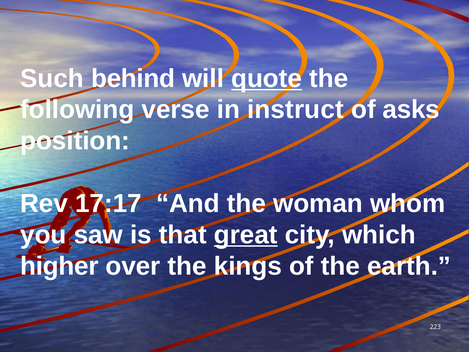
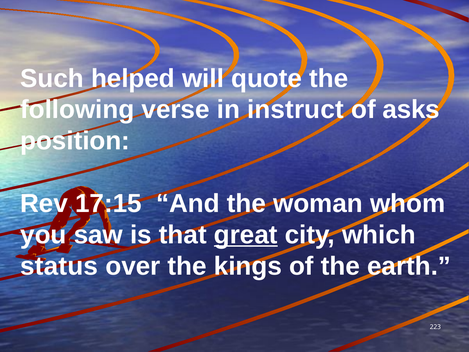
behind: behind -> helped (133, 78)
quote underline: present -> none (267, 78)
17:17: 17:17 -> 17:15 (108, 203)
higher: higher -> status (59, 266)
